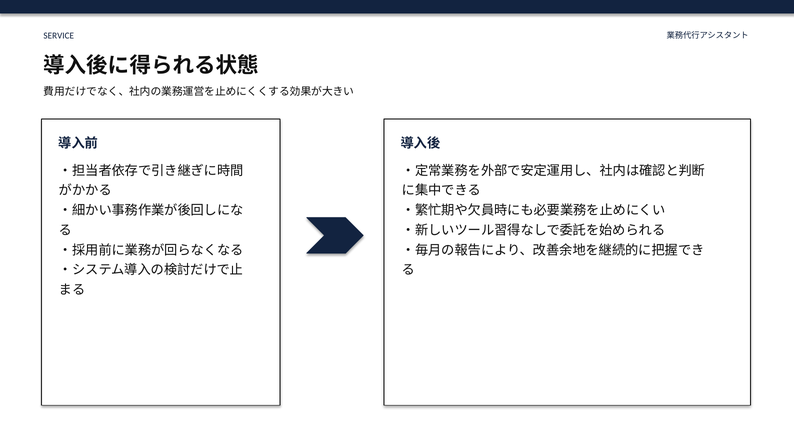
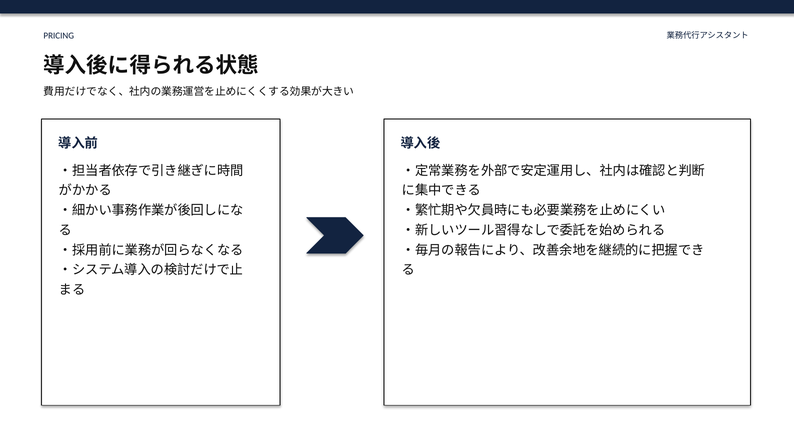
SERVICE: SERVICE -> PRICING (59, 36)
